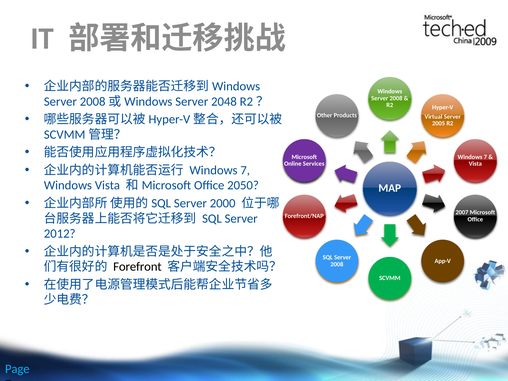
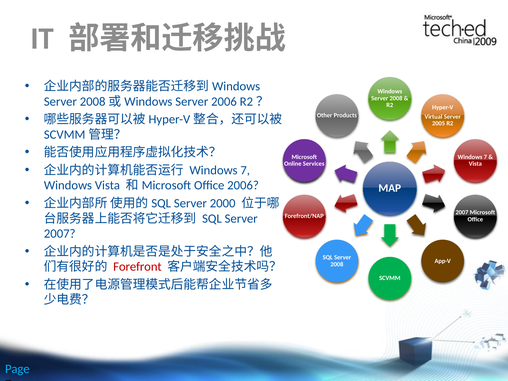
Server 2048: 2048 -> 2006 (224, 102)
Office 2050: 2050 -> 2006 (243, 185)
2012: 2012 -> 2007 (60, 234)
Forefront colour: black -> red (137, 267)
